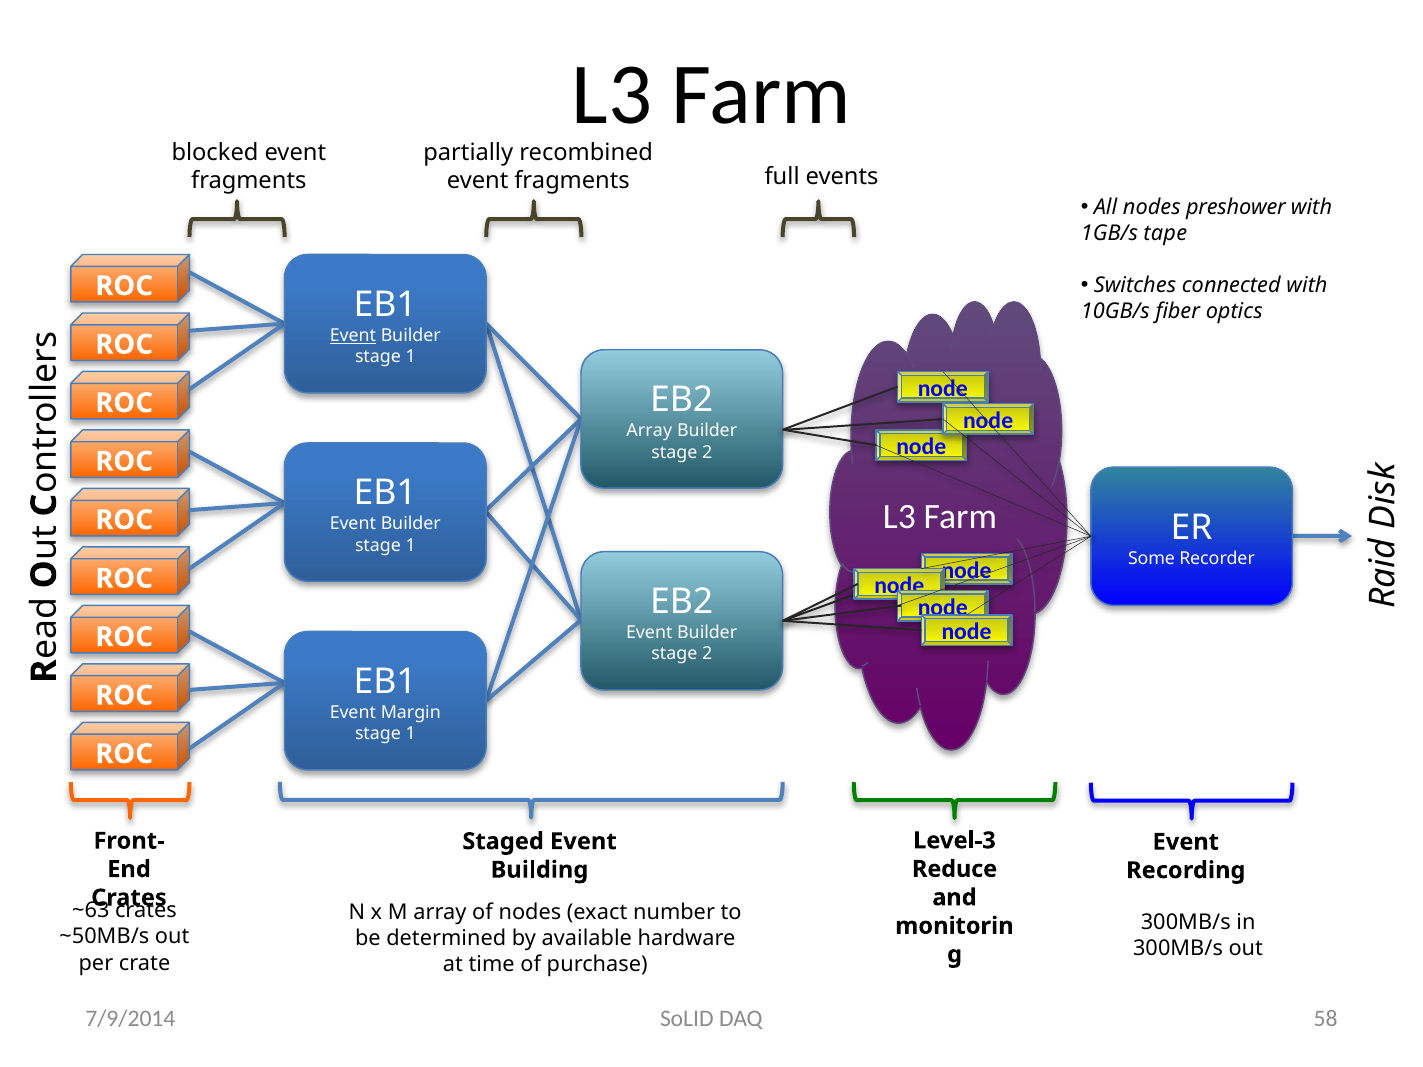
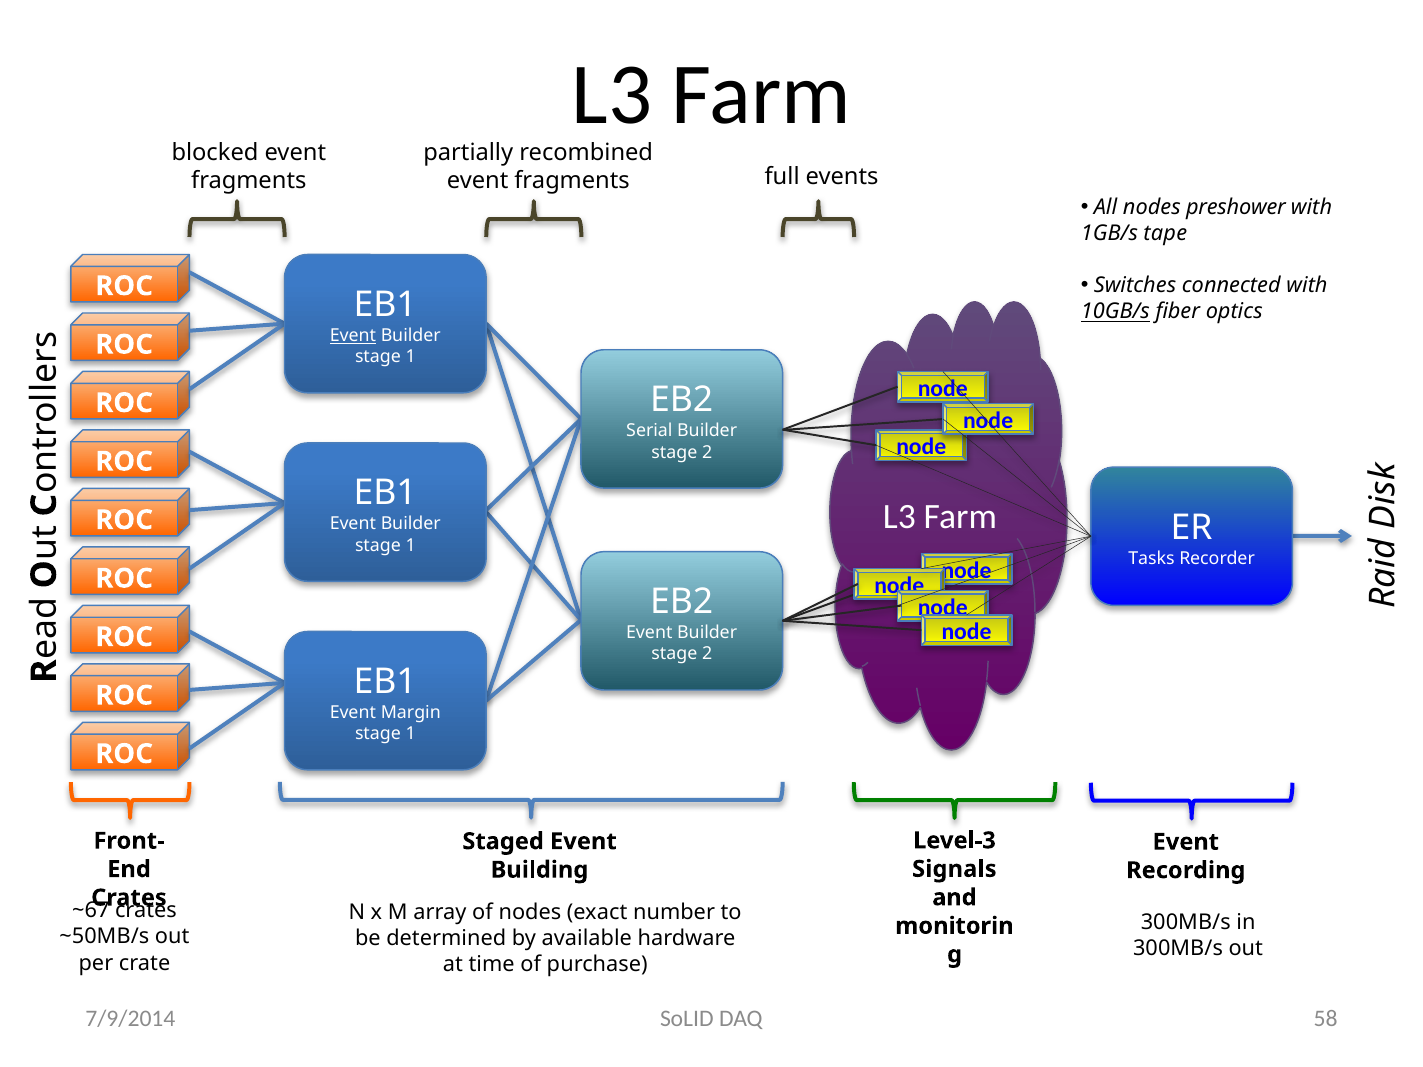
10GB/s underline: none -> present (1115, 312)
Array: Array -> Serial (649, 431)
Some: Some -> Tasks (1151, 559)
Reduce: Reduce -> Signals (954, 869)
~63: ~63 -> ~67 (91, 911)
